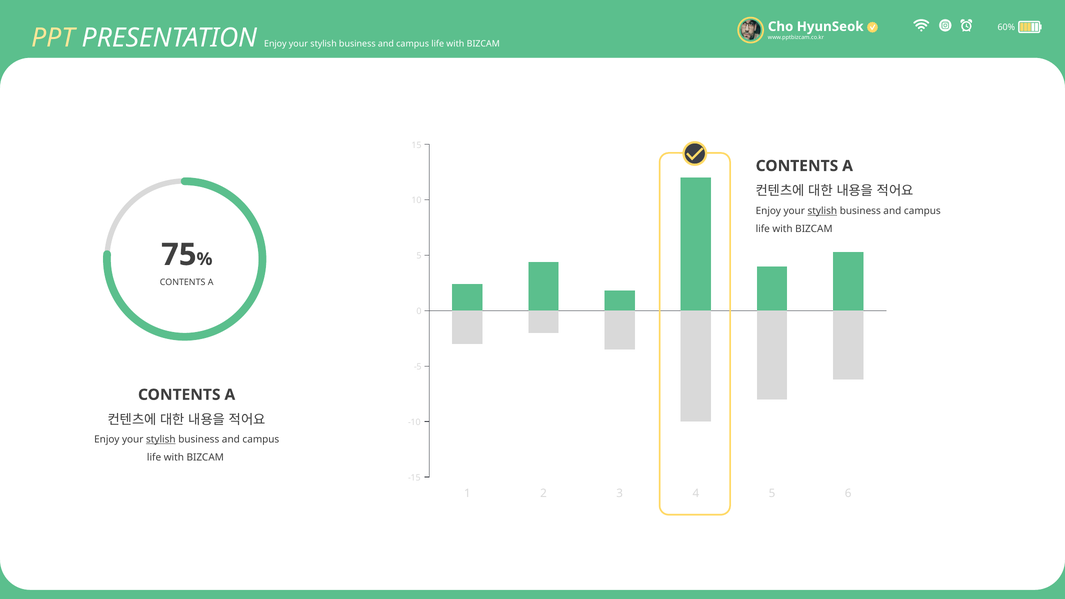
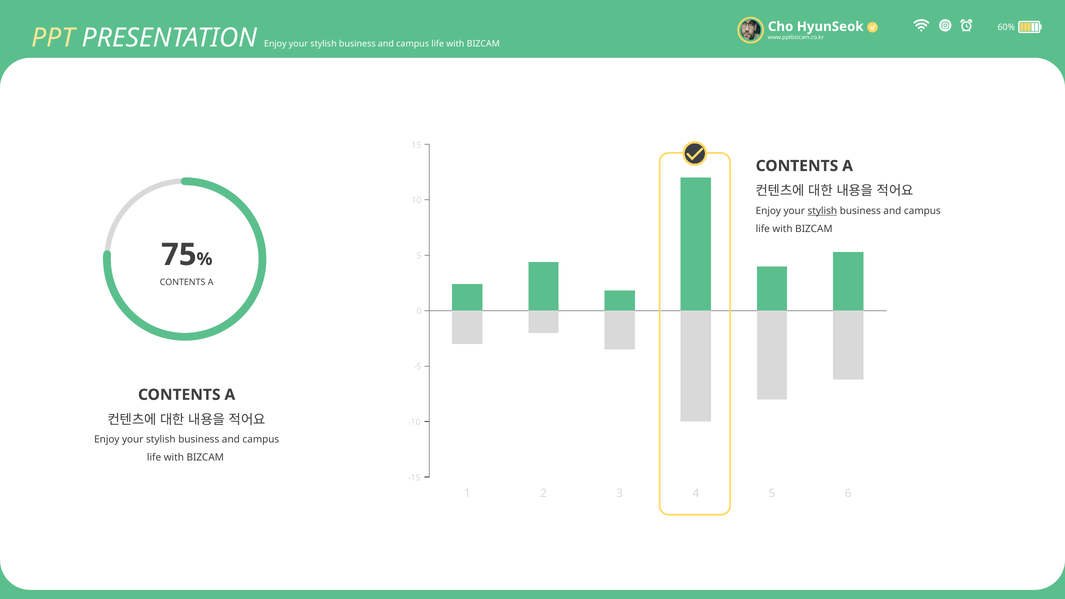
stylish underline: present -> none (161, 440)
